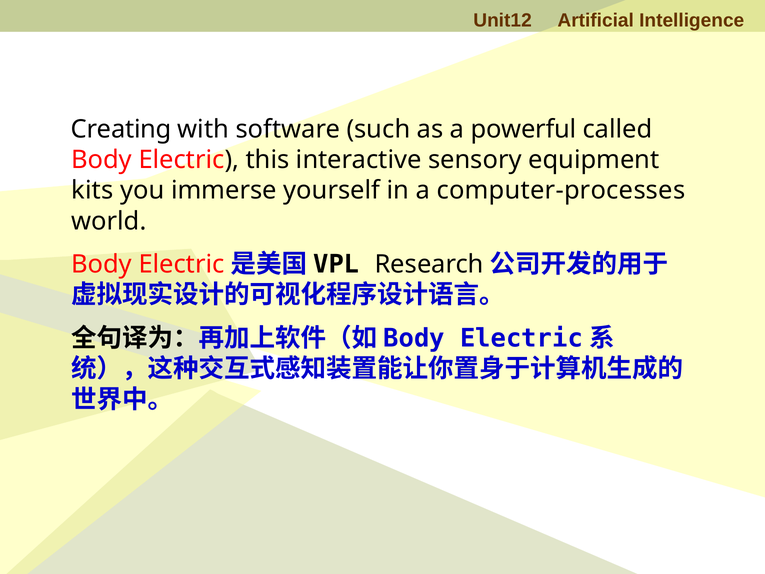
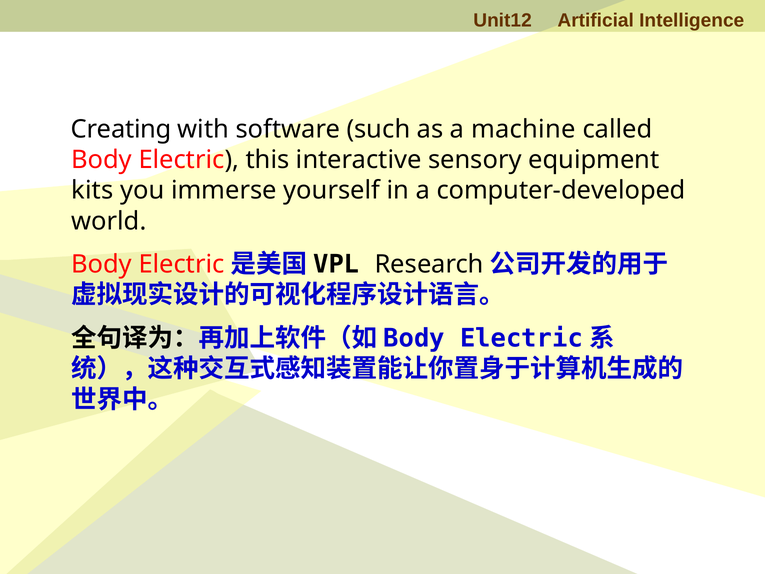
powerful: powerful -> machine (523, 129)
computer-processes: computer-processes -> computer-developed (561, 190)
